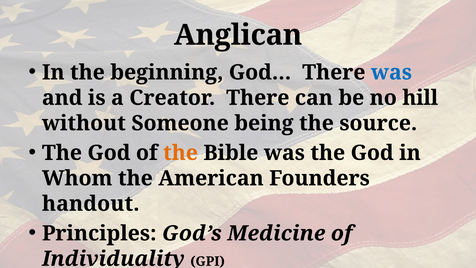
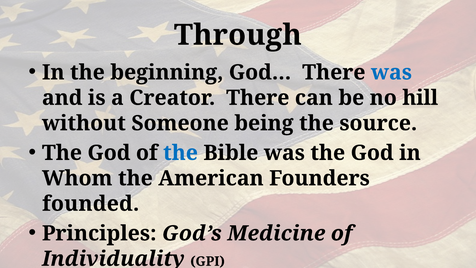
Anglican: Anglican -> Through (238, 35)
the colour: orange -> blue (181, 153)
handout: handout -> founded (91, 204)
